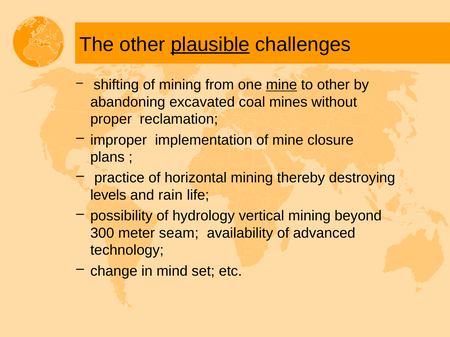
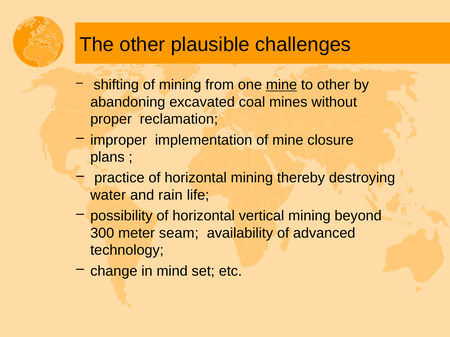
plausible underline: present -> none (210, 45)
levels: levels -> water (108, 195)
possibility of hydrology: hydrology -> horizontal (204, 216)
